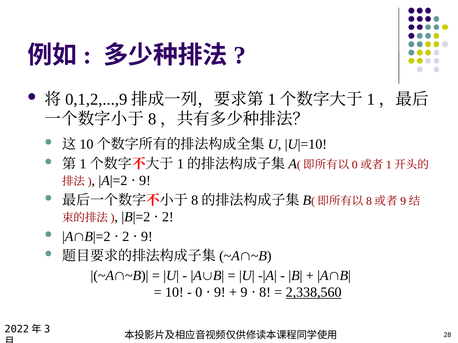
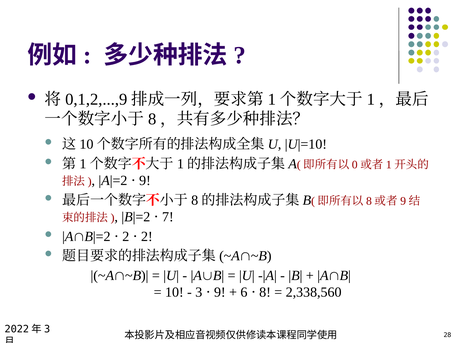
2: 2 -> 7 (168, 217)
2 9: 9 -> 2 (147, 237)
0: 0 -> 3 (199, 293)
9: 9 -> 6 (244, 293)
2,338,560 underline: present -> none (314, 293)
